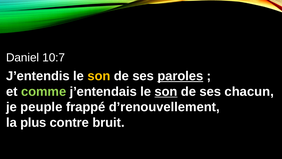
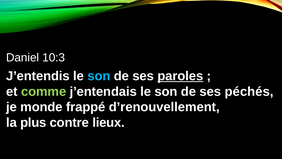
10:7: 10:7 -> 10:3 (54, 57)
son colour: yellow -> light blue (99, 76)
son underline: present -> none (166, 91)
chacun: chacun -> péchés (249, 91)
peuple: peuple -> monde (41, 107)
bruit: bruit -> lieux (109, 122)
